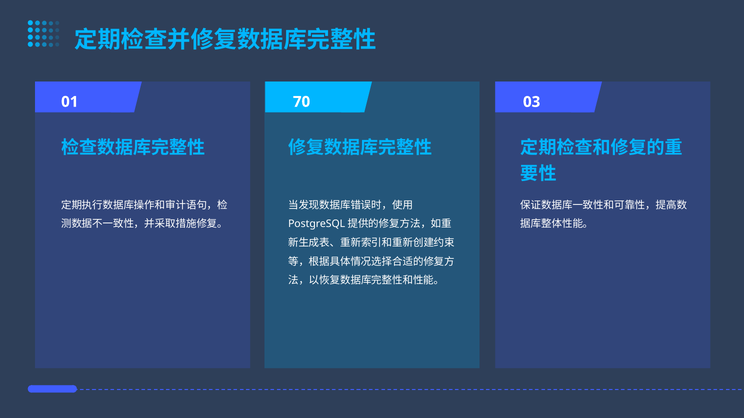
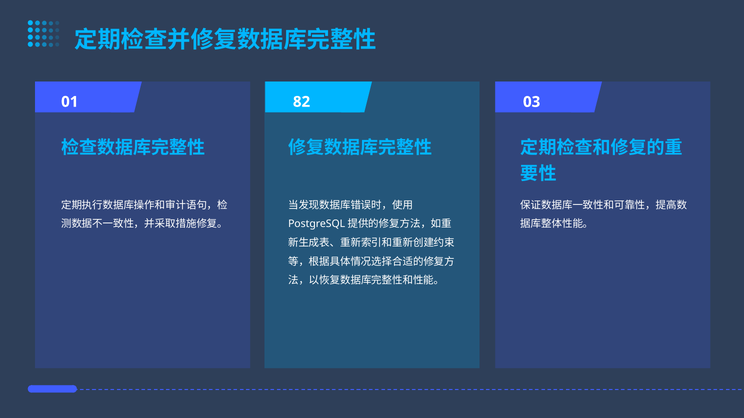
70: 70 -> 82 (302, 102)
